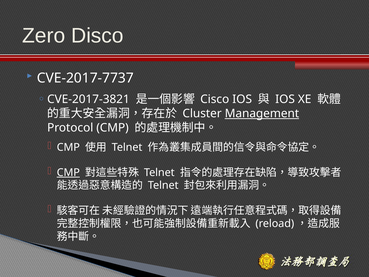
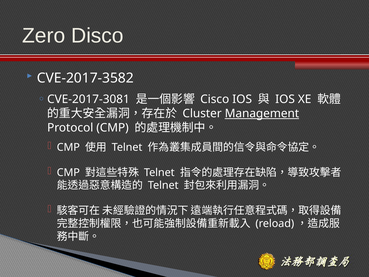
CVE-2017-7737: CVE-2017-7737 -> CVE-2017-3582 (85, 78)
CVE-2017-3821: CVE-2017-3821 -> CVE-2017-3081 (88, 99)
CMP underline: present -> none (68, 172)
